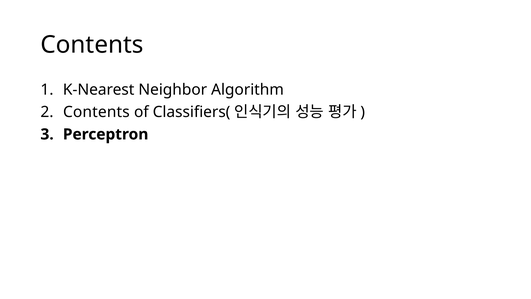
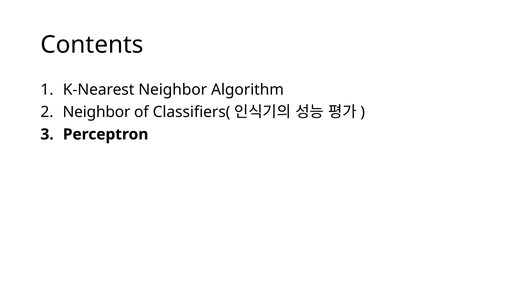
Contents: Contents -> Neighbor (97, 112)
